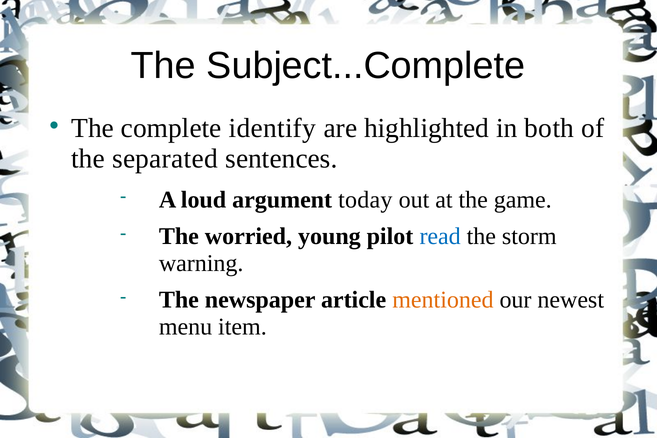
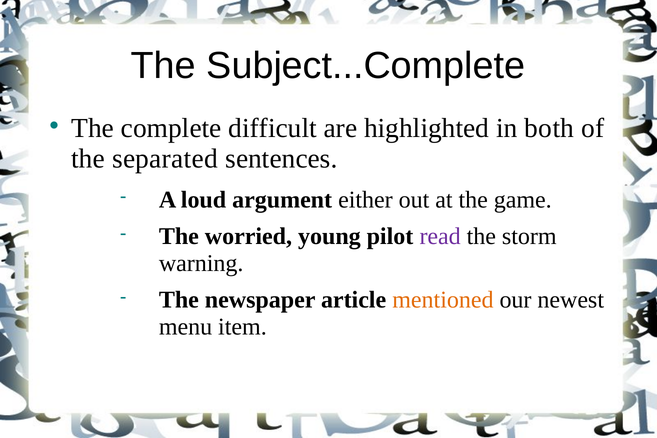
identify: identify -> difficult (273, 128)
today: today -> either (365, 200)
read colour: blue -> purple (440, 236)
